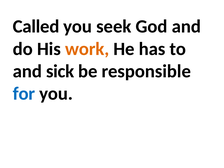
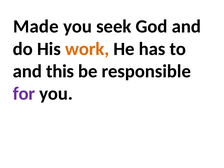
Called: Called -> Made (36, 26)
sick: sick -> this (60, 71)
for colour: blue -> purple (24, 94)
